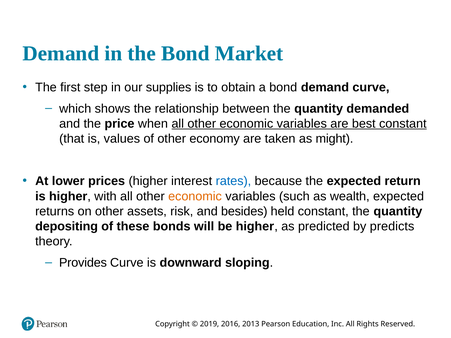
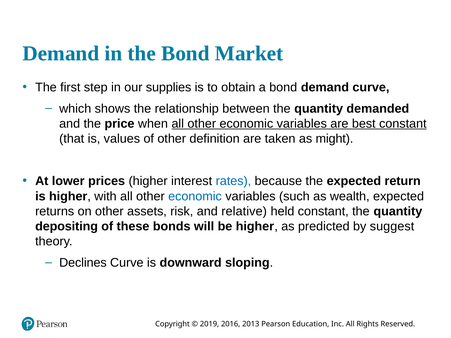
economy: economy -> definition (215, 139)
economic colour: orange -> blue (195, 196)
besides: besides -> relative (244, 211)
predicts: predicts -> suggest (392, 226)
Provides: Provides -> Declines (83, 263)
